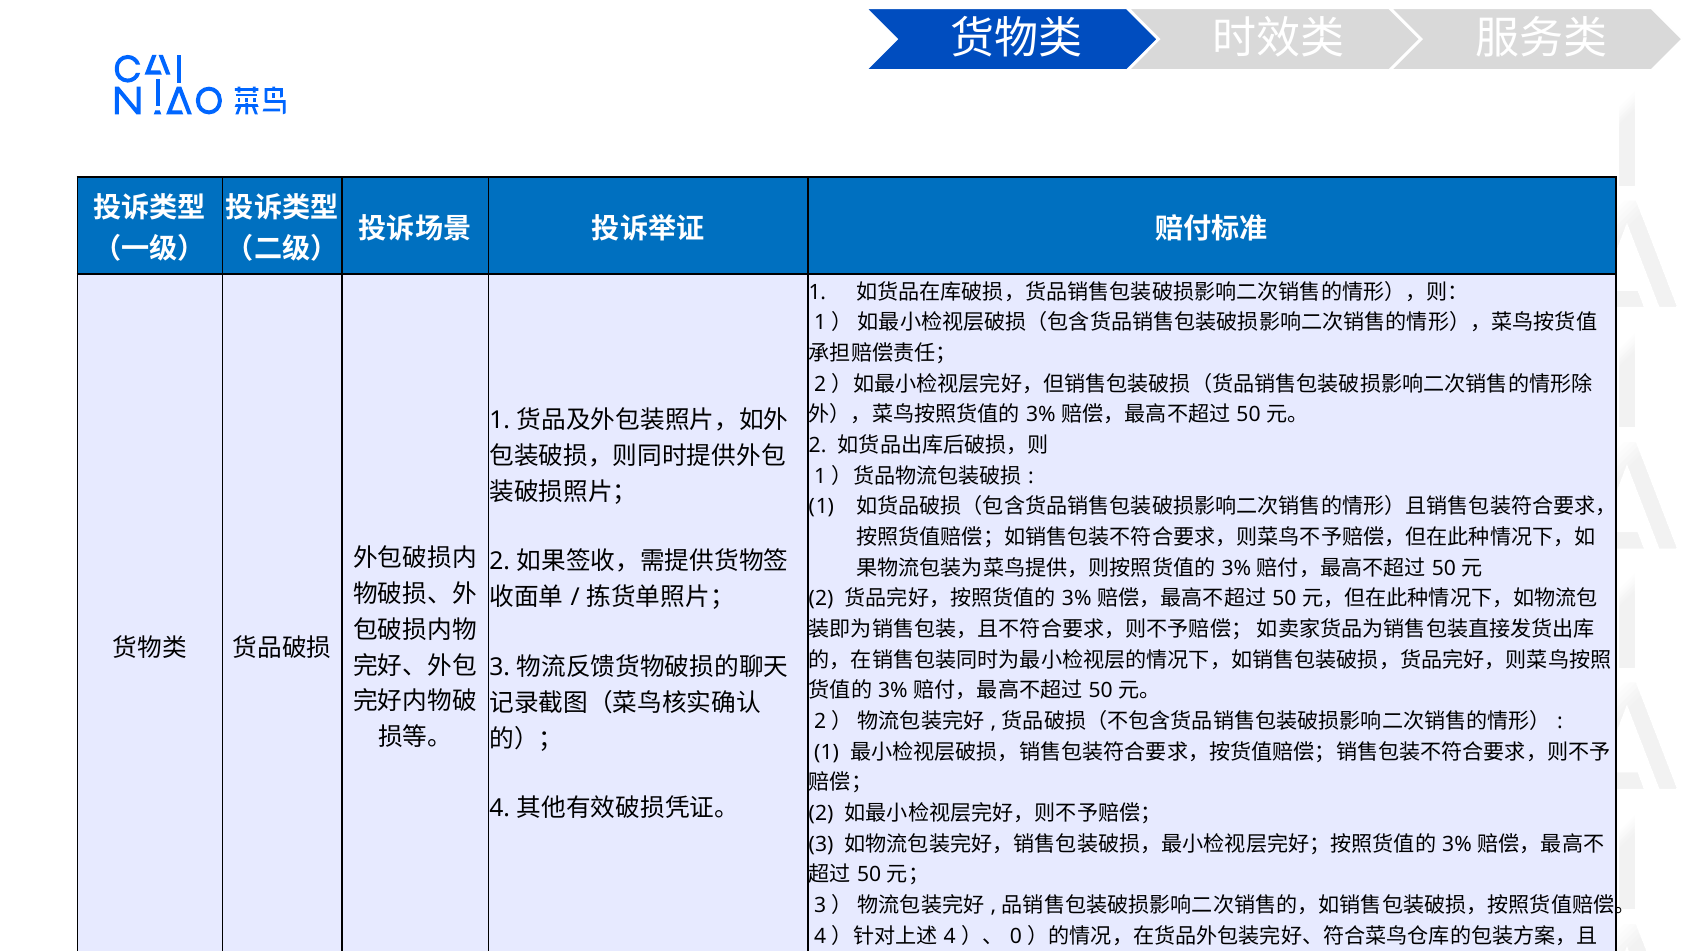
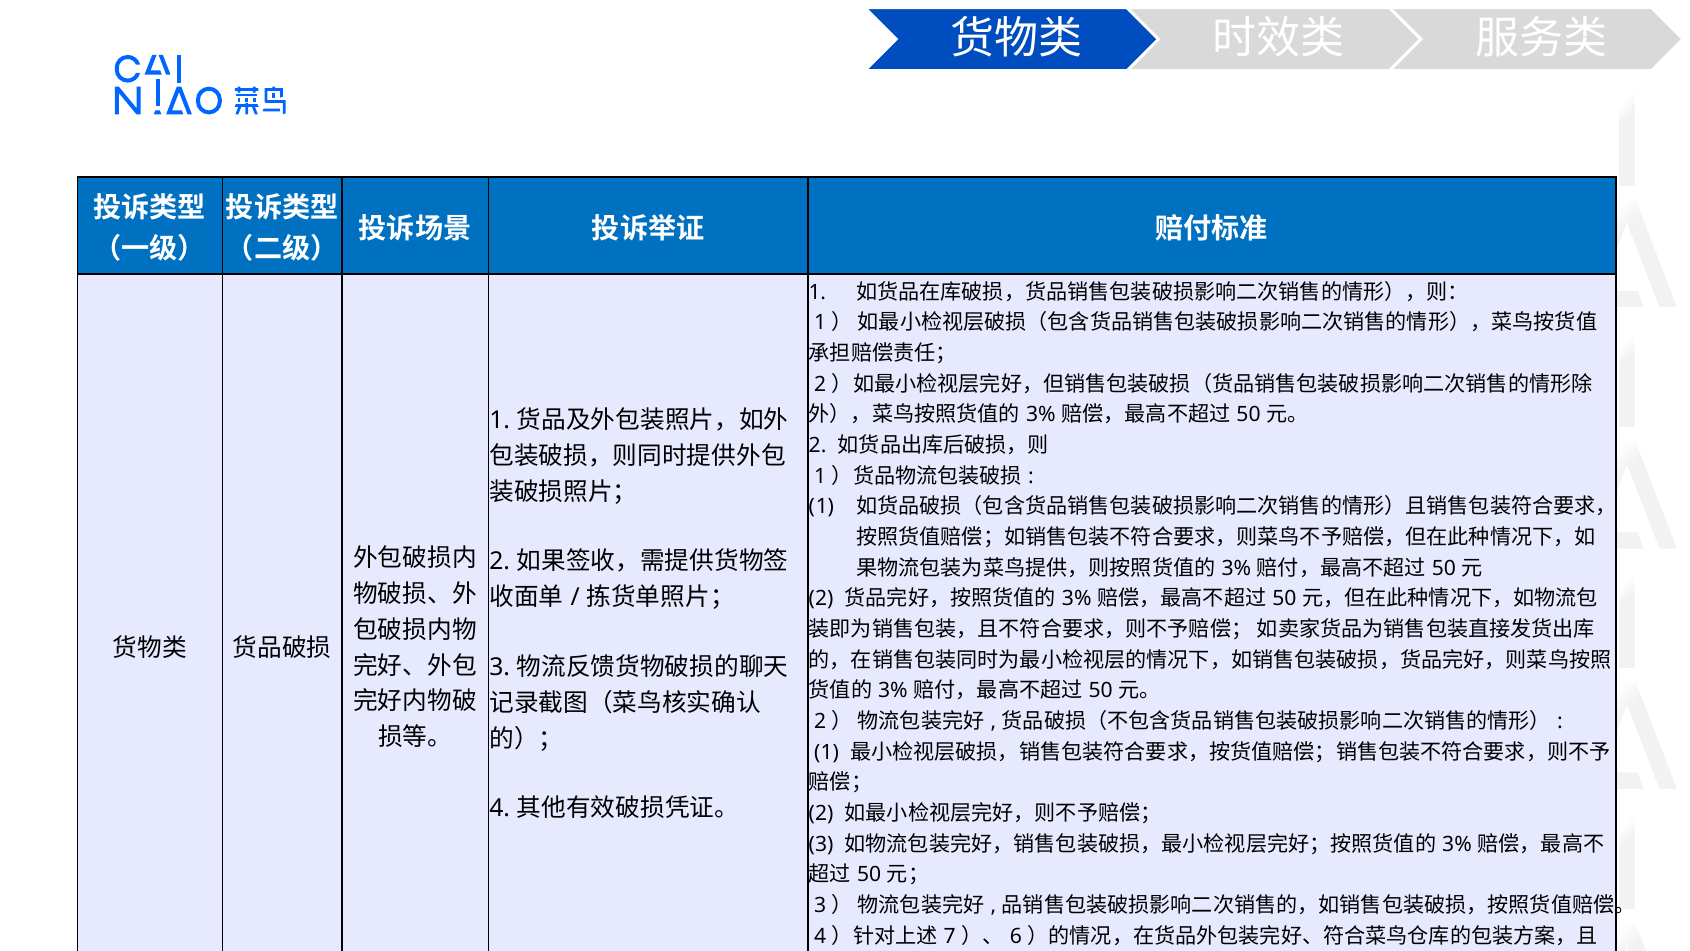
4: 4 -> 7 (950, 936)
0: 0 -> 6 (1016, 936)
